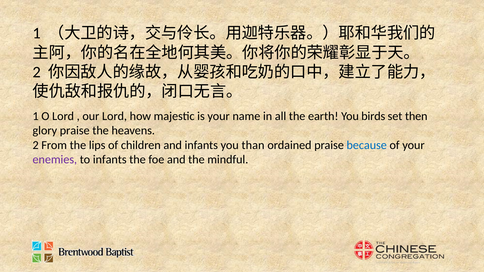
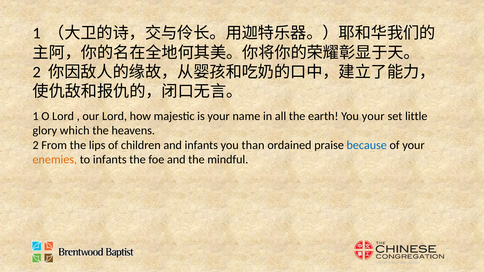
You birds: birds -> your (373, 116)
then: then -> little (416, 116)
glory praise: praise -> which (75, 131)
enemies colour: purple -> orange (55, 160)
